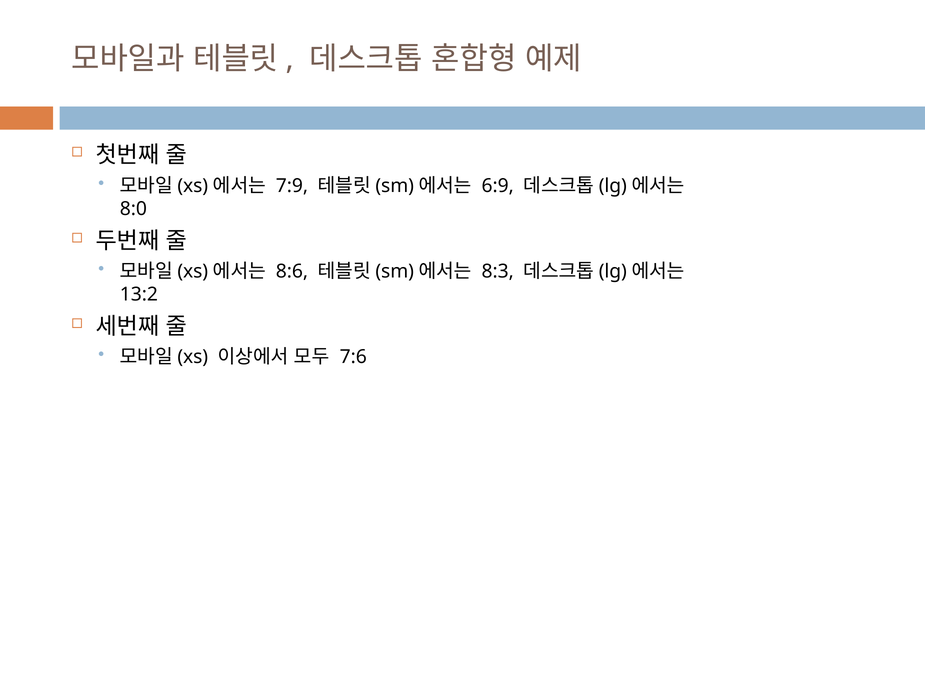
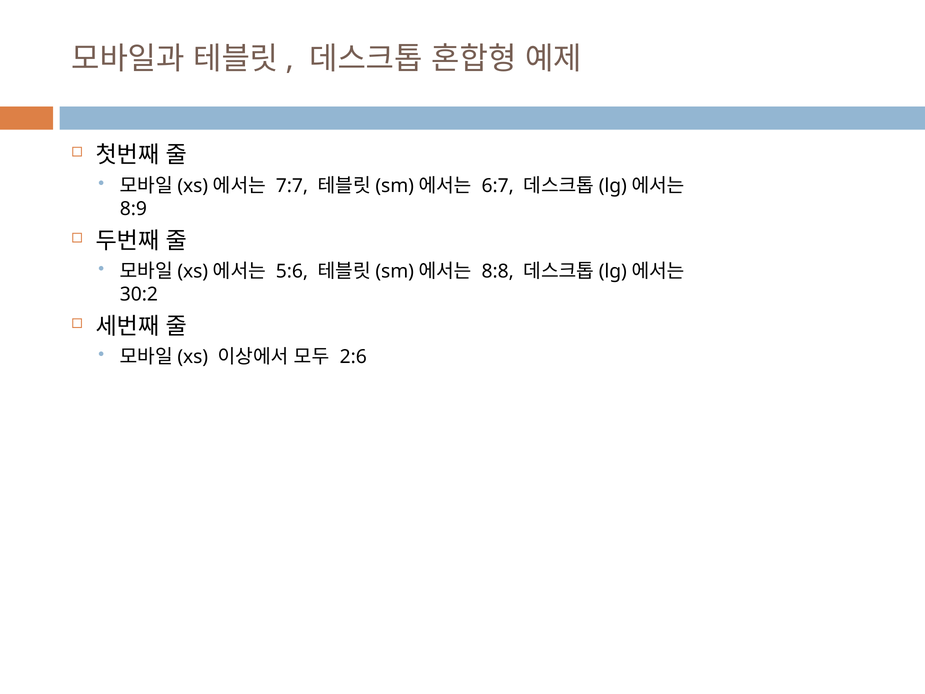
7:9: 7:9 -> 7:7 (292, 186)
6:9: 6:9 -> 6:7 (498, 186)
8:0: 8:0 -> 8:9 (133, 209)
8:6: 8:6 -> 5:6 (292, 271)
8:3: 8:3 -> 8:8 (498, 271)
13:2: 13:2 -> 30:2 (139, 294)
7:6: 7:6 -> 2:6 (353, 357)
